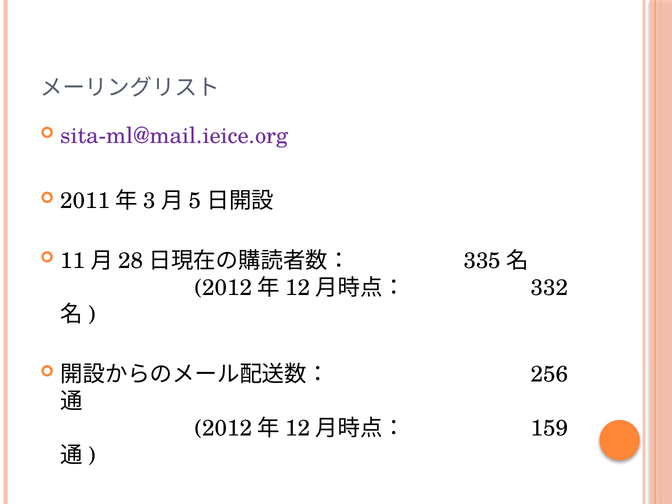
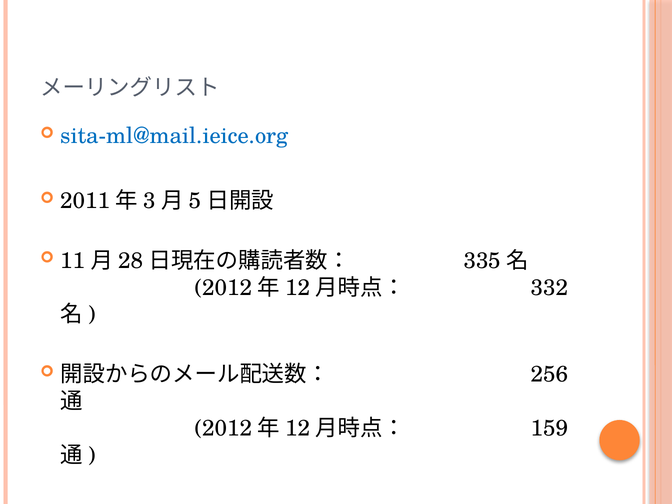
sita-ml@mail.ieice.org colour: purple -> blue (174, 136)
